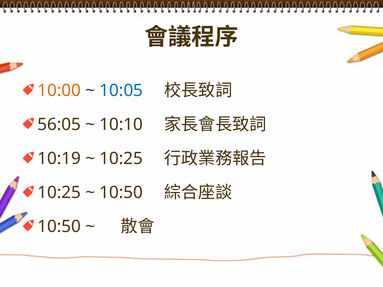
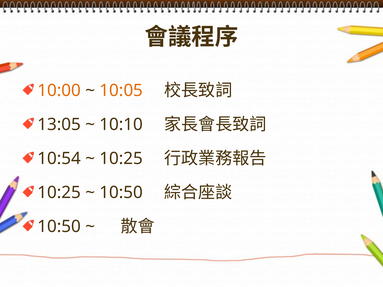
10:05 colour: blue -> orange (121, 91)
56:05: 56:05 -> 13:05 (59, 125)
10:19: 10:19 -> 10:54 (59, 159)
